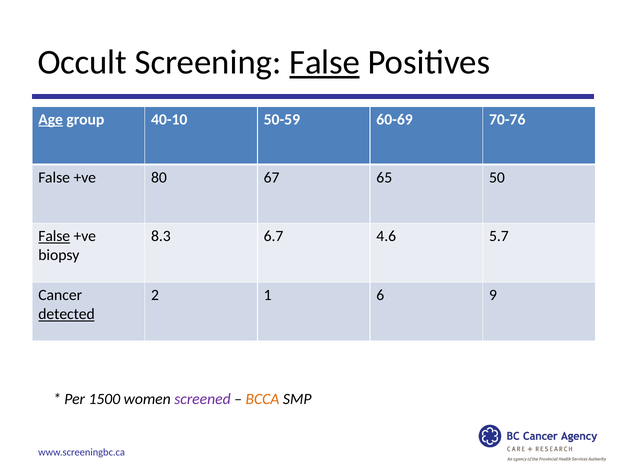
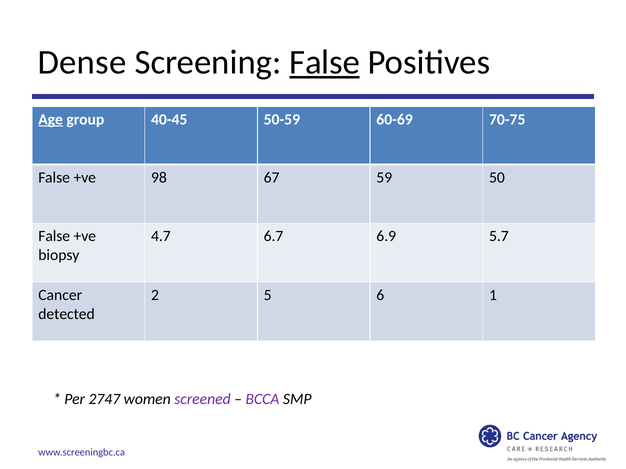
Occult: Occult -> Dense (82, 62)
40-10: 40-10 -> 40-45 (169, 119)
70-76: 70-76 -> 70-75 (507, 119)
80: 80 -> 98 (159, 178)
65: 65 -> 59 (384, 178)
False underline: present -> none (54, 236)
8.3: 8.3 -> 4.7 (161, 236)
4.6: 4.6 -> 6.9 (386, 236)
1: 1 -> 5 (268, 295)
9: 9 -> 1 (493, 295)
detected underline: present -> none (67, 314)
1500: 1500 -> 2747 (104, 400)
BCCA colour: orange -> purple (262, 400)
